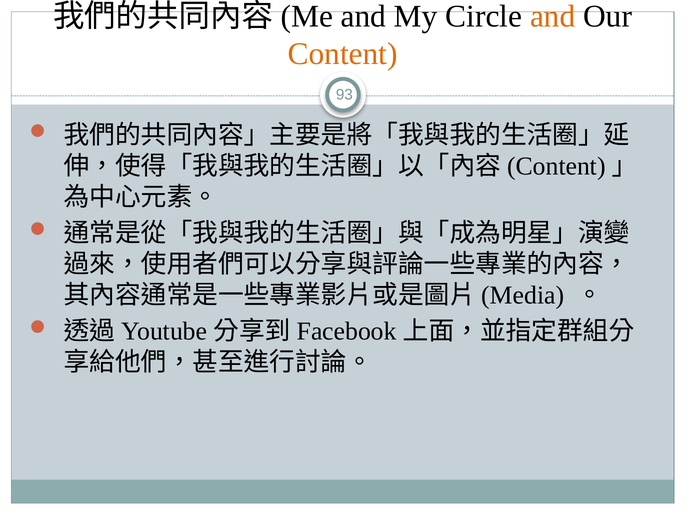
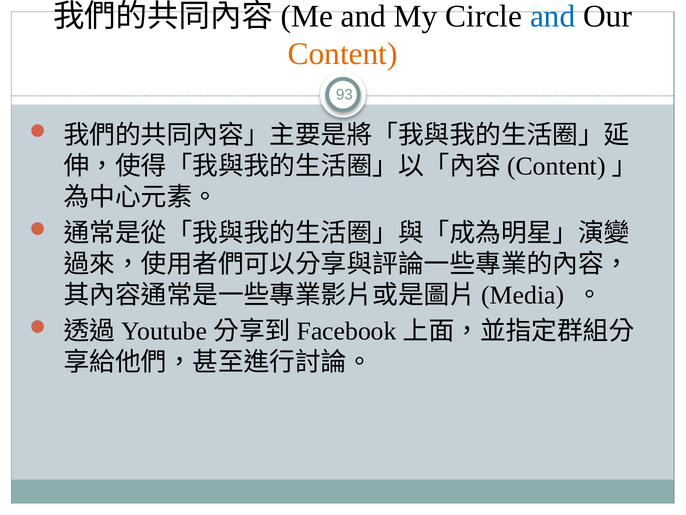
and colour: orange -> blue (553, 16)
